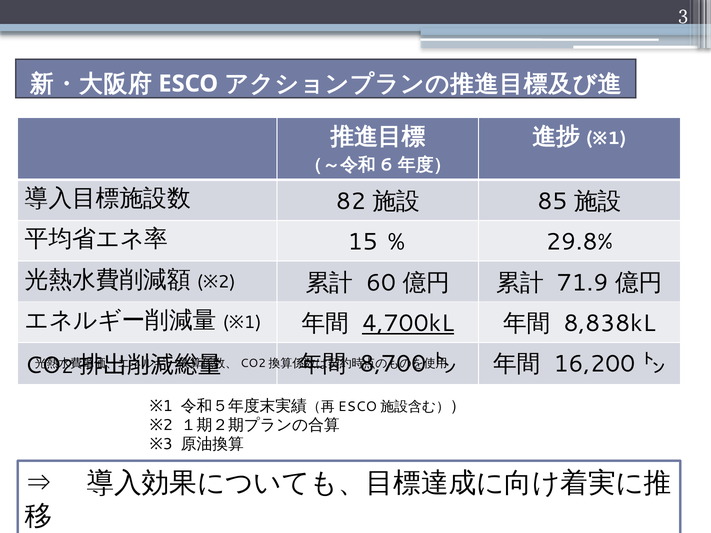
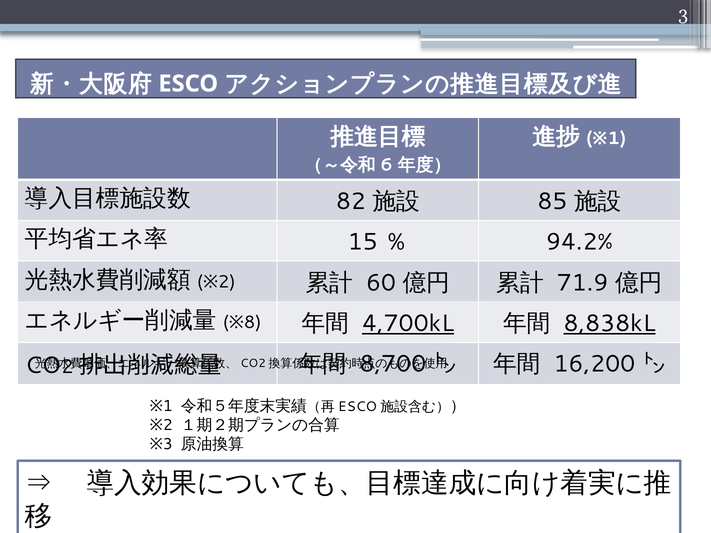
29.8%: 29.8% -> 94.2% (579, 242)
1: 1 -> 8 (253, 322)
8,838kL underline: none -> present (610, 324)
